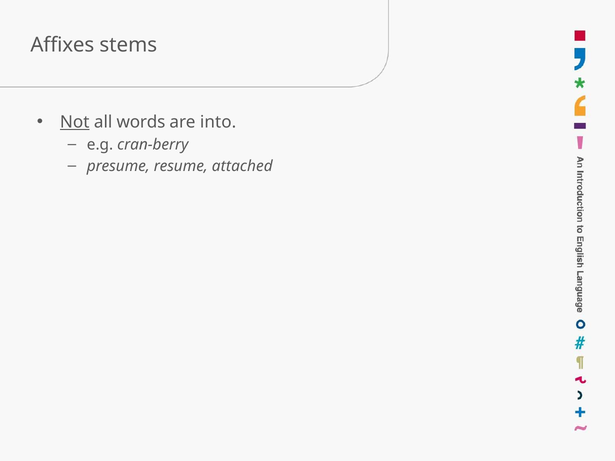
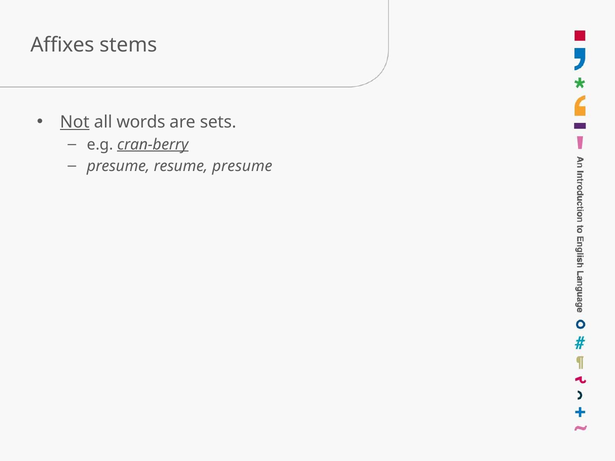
into: into -> sets (218, 122)
cran-berry underline: none -> present (153, 145)
resume attached: attached -> presume (242, 166)
